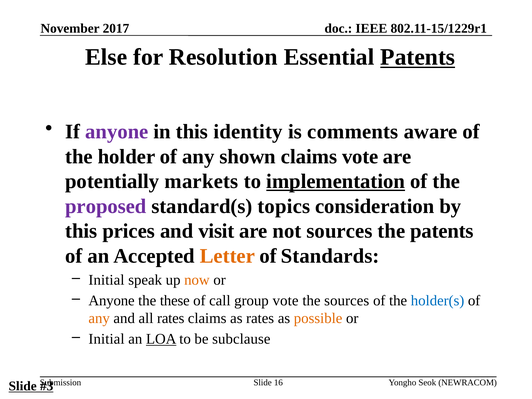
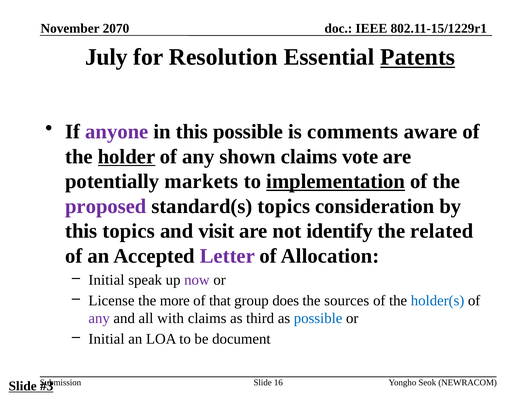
2017: 2017 -> 2070 (116, 28)
Else: Else -> July (106, 57)
this identity: identity -> possible (248, 132)
holder underline: none -> present (127, 157)
this prices: prices -> topics (129, 231)
not sources: sources -> identify (340, 231)
the patents: patents -> related (442, 231)
Letter colour: orange -> purple (227, 256)
Standards: Standards -> Allocation (330, 256)
now colour: orange -> purple (197, 280)
Anyone: Anyone -> License (111, 301)
these: these -> more (175, 301)
call: call -> that (220, 301)
group vote: vote -> does (286, 301)
any colour: orange -> purple (99, 318)
all rates: rates -> with (171, 318)
as rates: rates -> third (260, 318)
possible colour: orange -> blue (318, 318)
LOA underline: present -> none (161, 339)
subclause: subclause -> document (241, 339)
